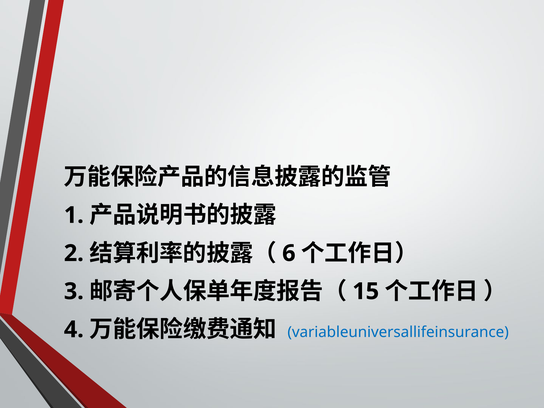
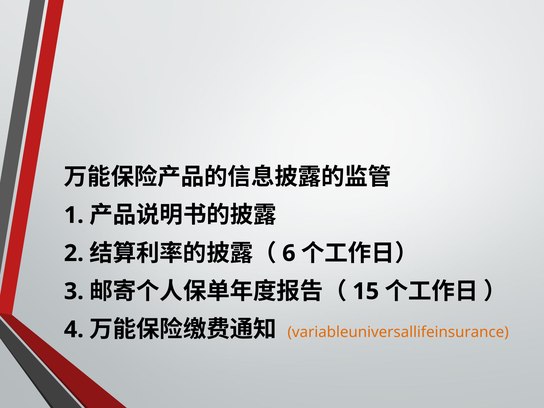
variableuniversallifeinsurance colour: blue -> orange (398, 332)
